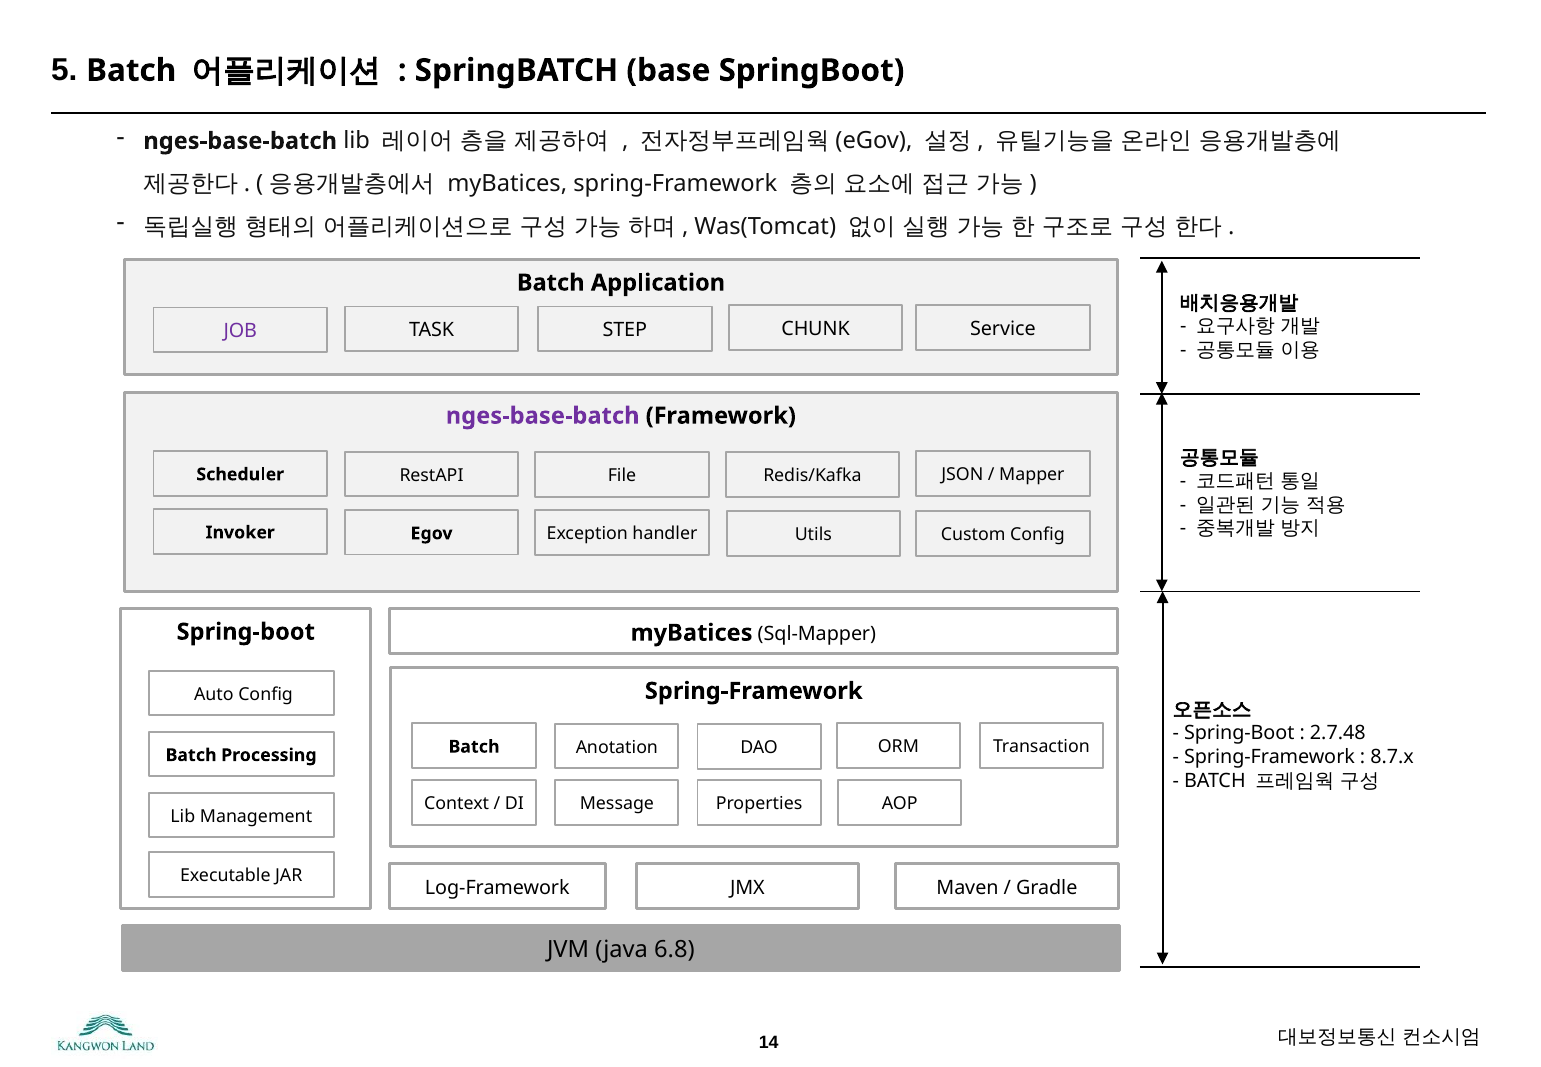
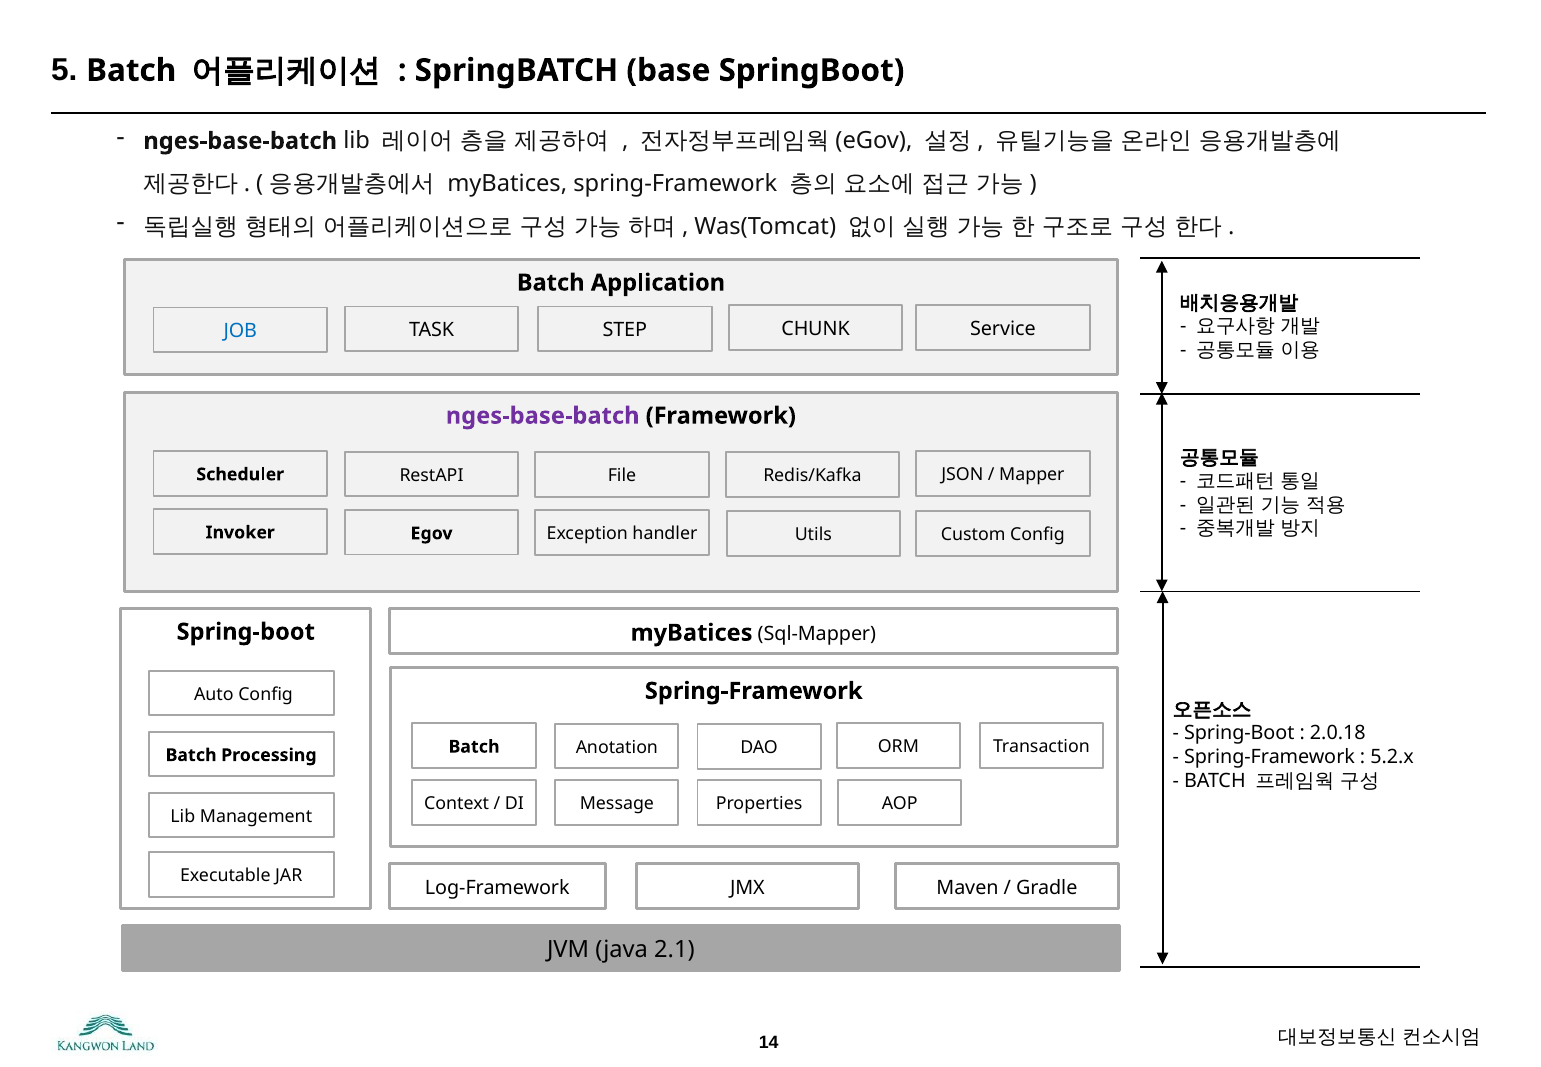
JOB colour: purple -> blue (240, 331)
2.7.48: 2.7.48 -> 2.0.18 (1338, 733)
8.7.x: 8.7.x -> 5.2.x (1392, 757)
6.8: 6.8 -> 2.1 (674, 949)
